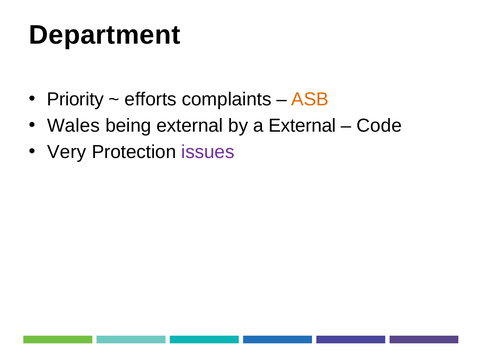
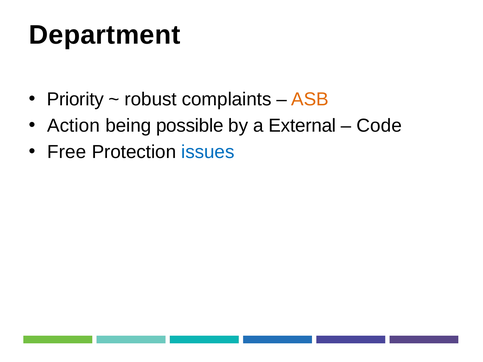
efforts: efforts -> robust (151, 99)
Wales: Wales -> Action (74, 126)
being external: external -> possible (190, 126)
Very: Very -> Free (67, 152)
issues colour: purple -> blue (208, 152)
